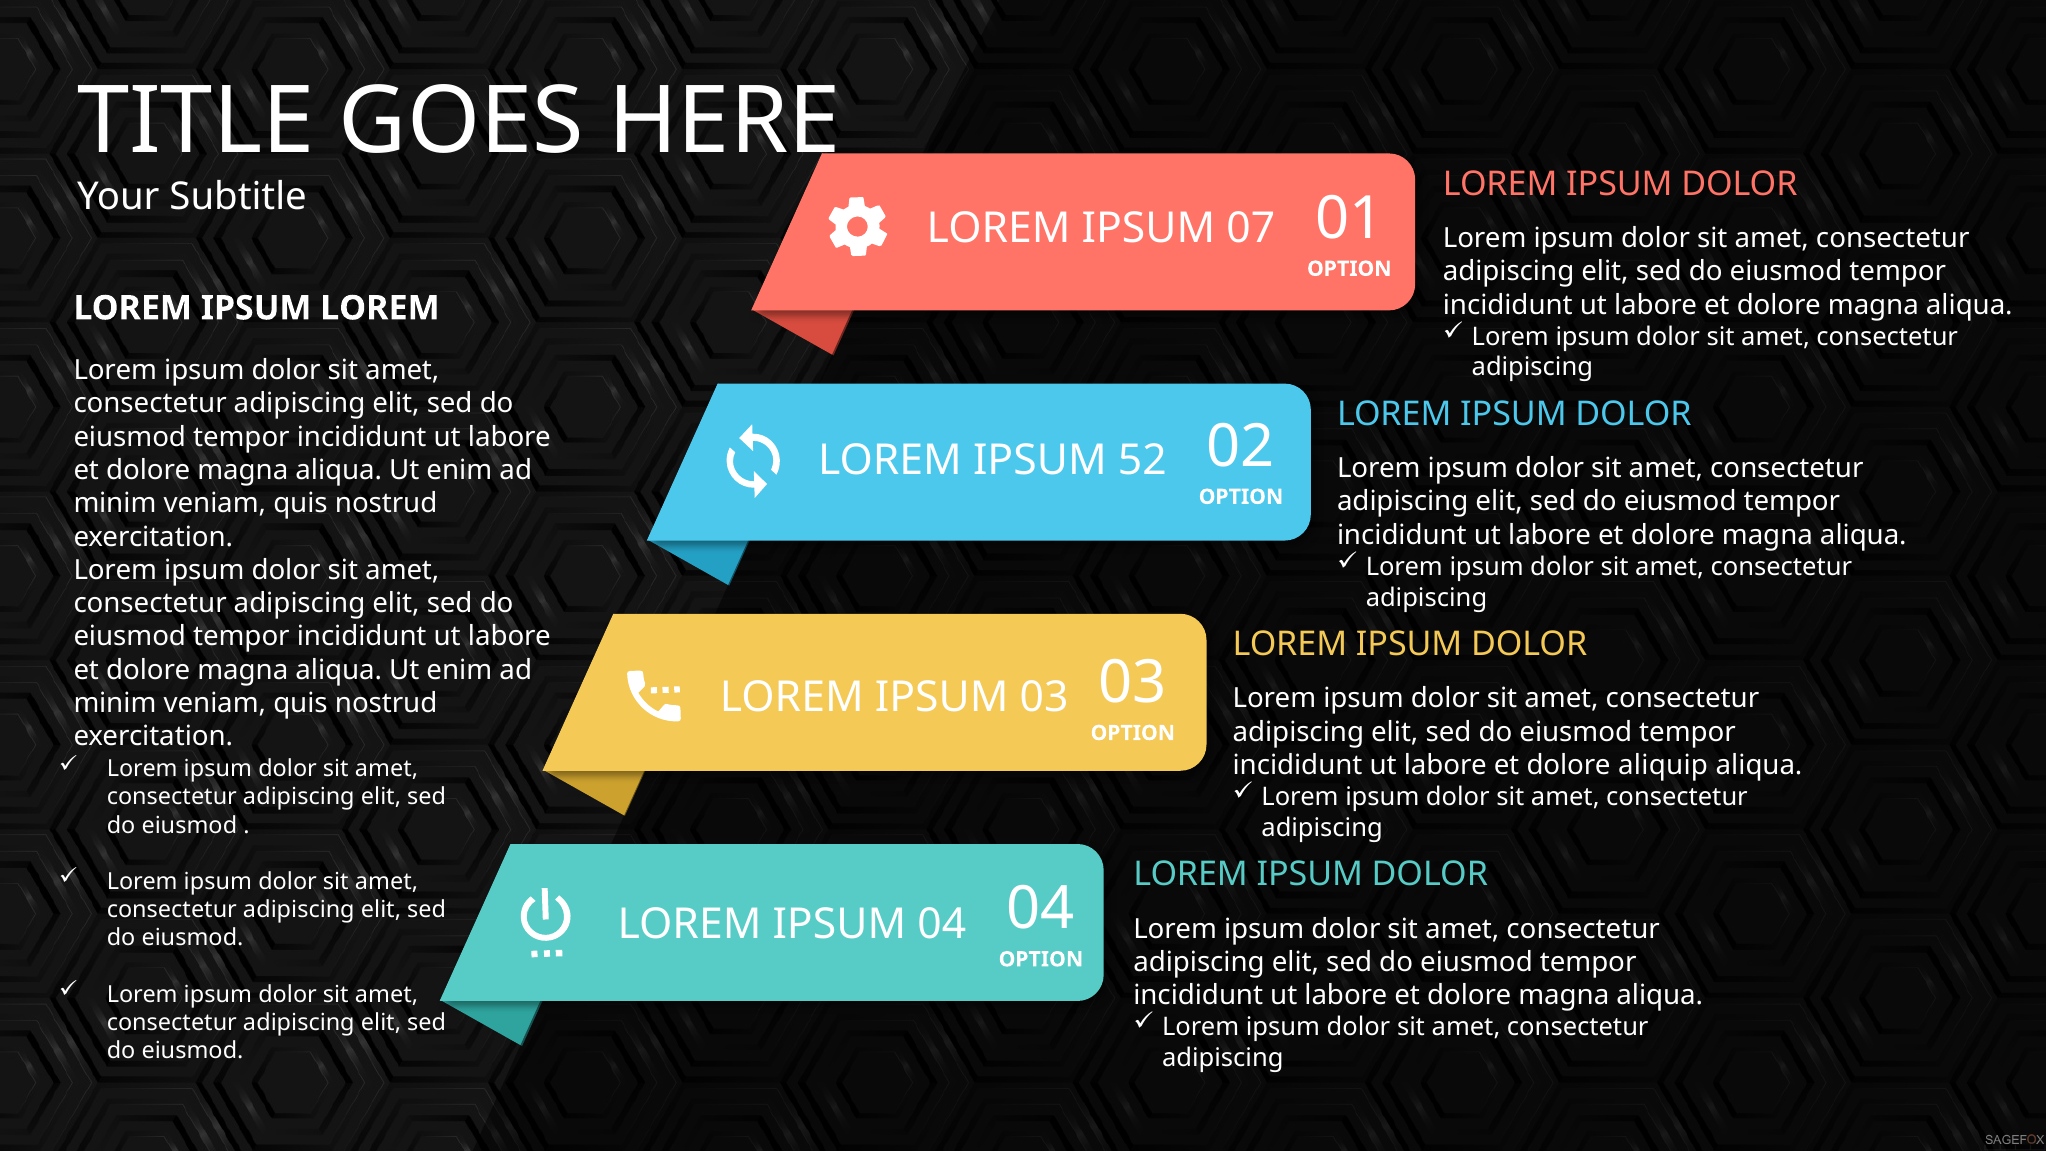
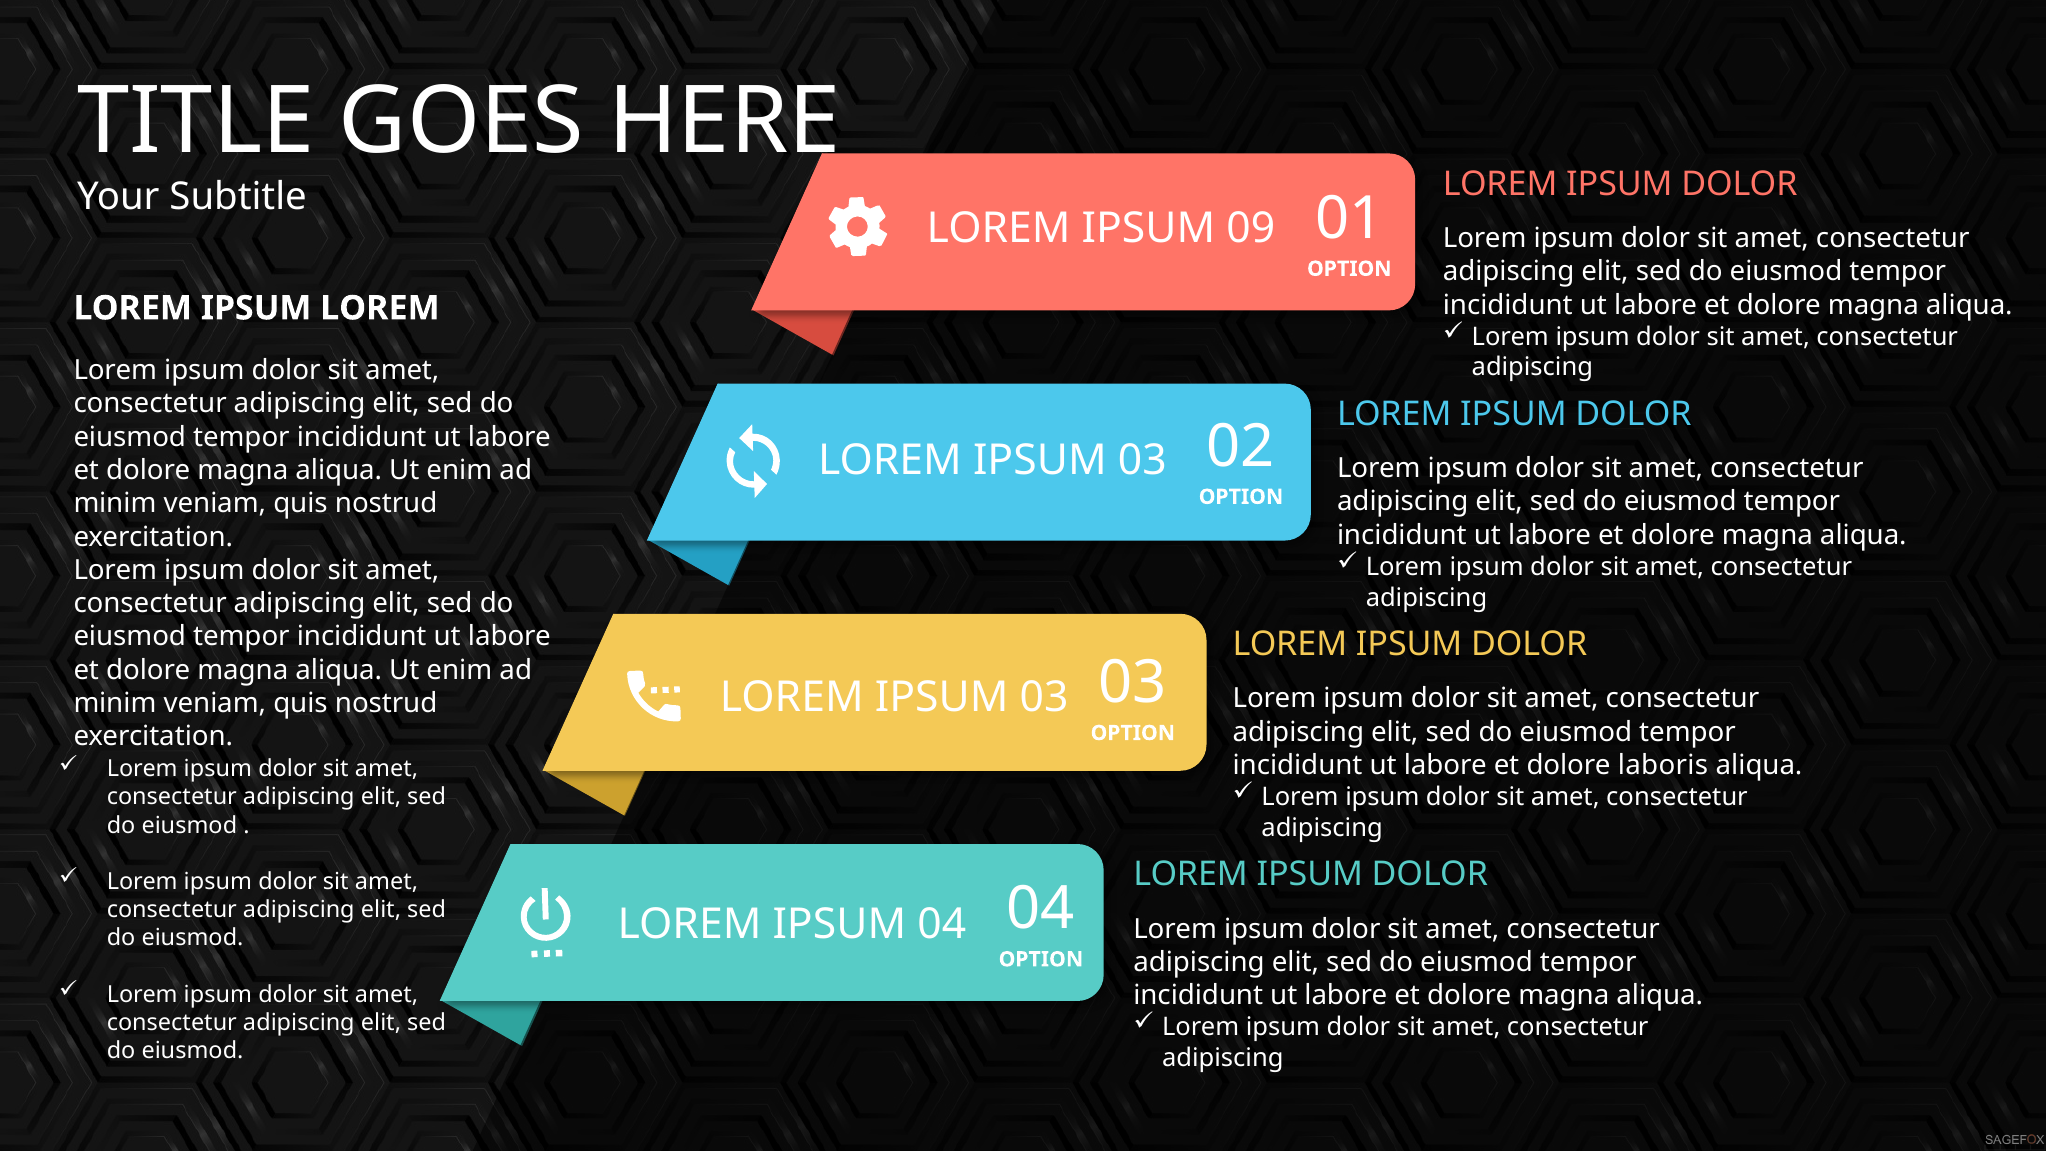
07: 07 -> 09 (1251, 229)
52: 52 -> 03 (1142, 461)
aliquip: aliquip -> laboris (1663, 765)
